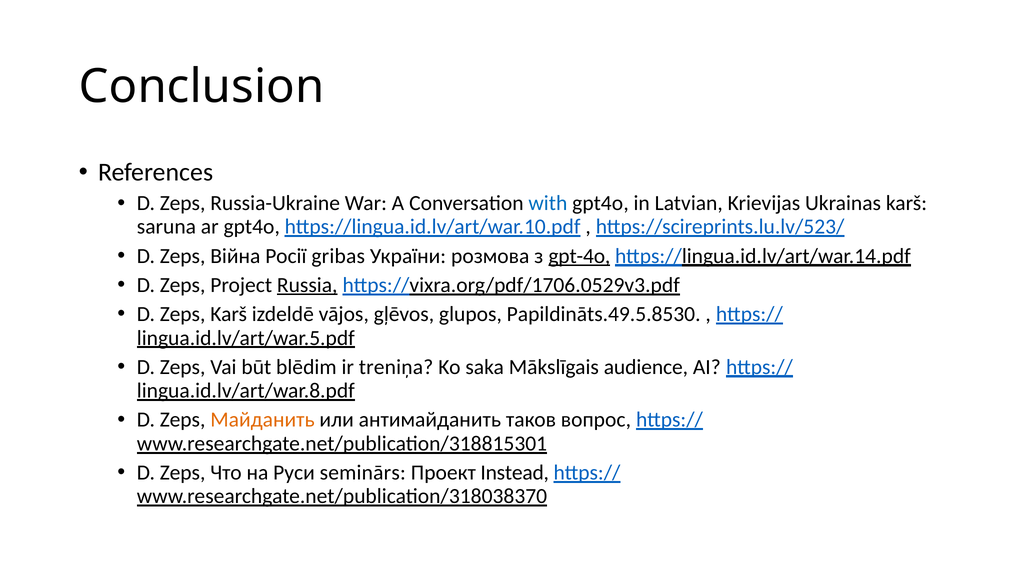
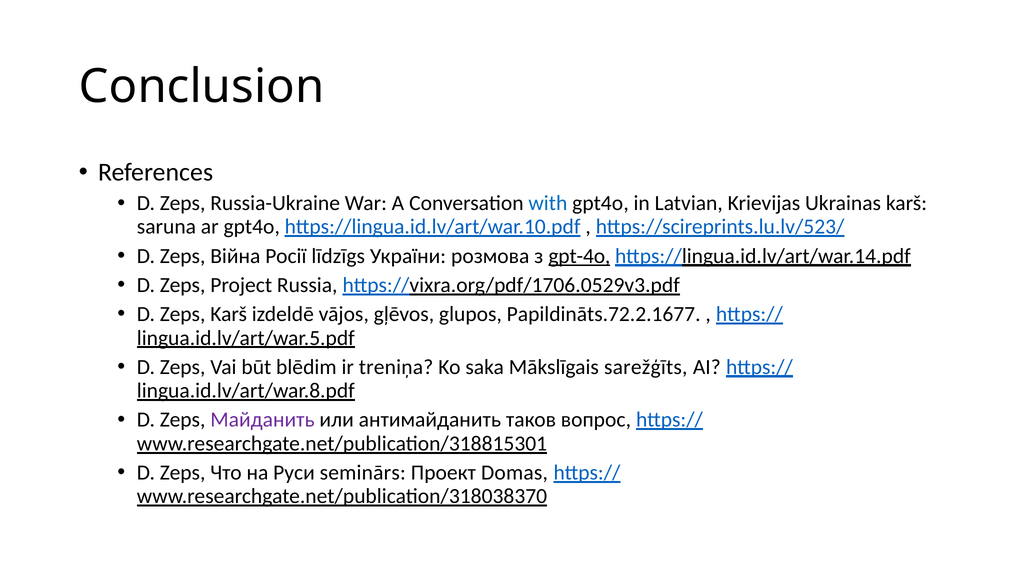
gribas: gribas -> līdzīgs (338, 256)
Russia underline: present -> none (307, 285)
Papildināts.49.5.8530: Papildināts.49.5.8530 -> Papildināts.72.2.1677 (604, 314)
audience: audience -> sarežģīts (646, 367)
Майданить colour: orange -> purple (262, 420)
Instead: Instead -> Domas (514, 473)
